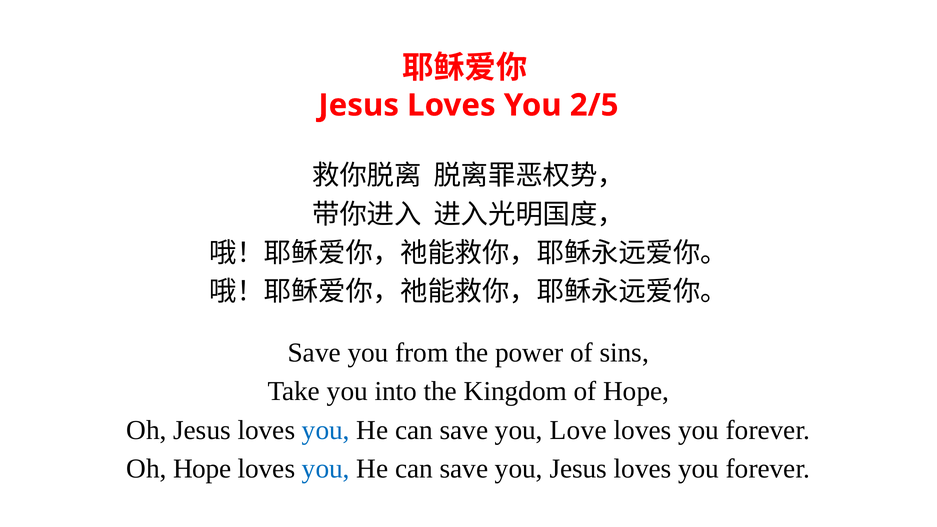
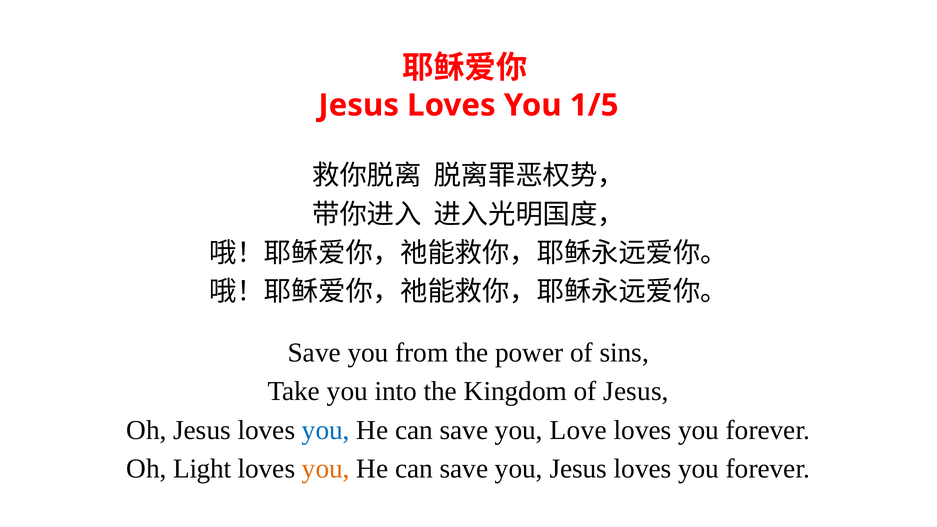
2/5: 2/5 -> 1/5 (594, 105)
of Hope: Hope -> Jesus (636, 392)
Oh Hope: Hope -> Light (202, 469)
you colour: blue -> orange (326, 469)
